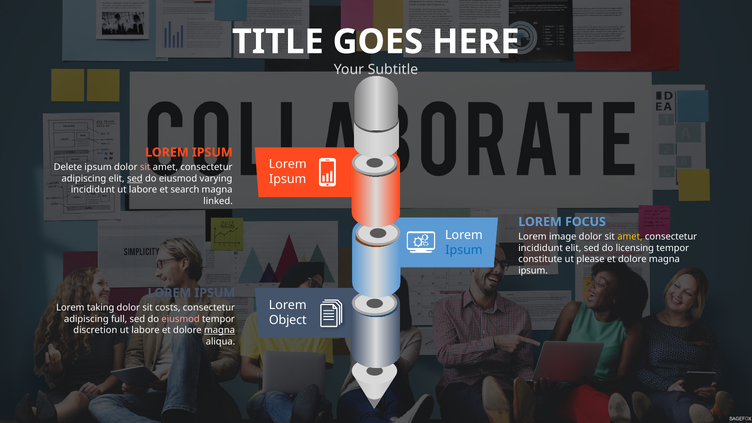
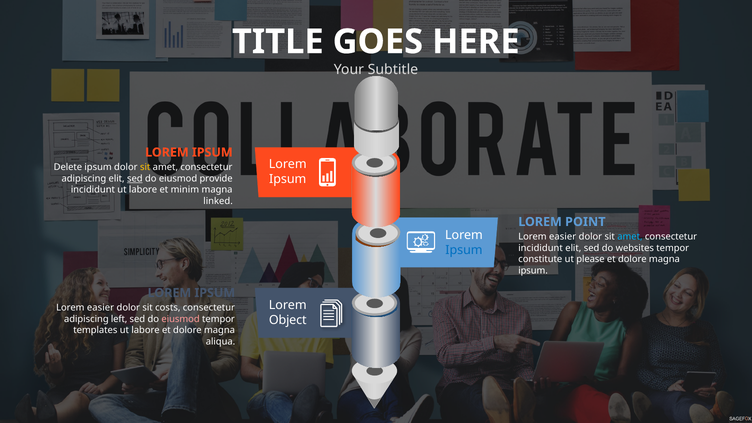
sit colour: pink -> yellow (145, 167)
varying: varying -> provide (216, 179)
search: search -> minim (185, 190)
FOCUS: FOCUS -> POINT (585, 222)
image: image -> easier (563, 237)
amet colour: yellow -> light blue (630, 237)
licensing: licensing -> websites (635, 248)
taking: taking -> easier (101, 308)
full: full -> left (119, 319)
discretion: discretion -> templates (95, 330)
magna underline: present -> none (220, 330)
